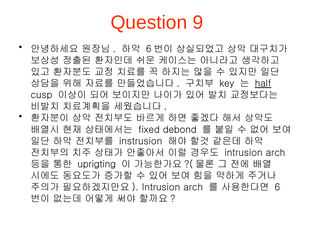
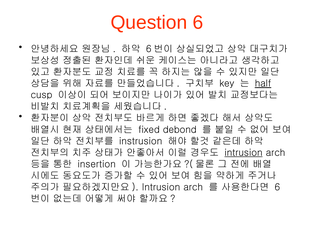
Question 9: 9 -> 6 (198, 22)
intrusion underline: none -> present (244, 152)
uprigting: uprigting -> insertion (97, 164)
